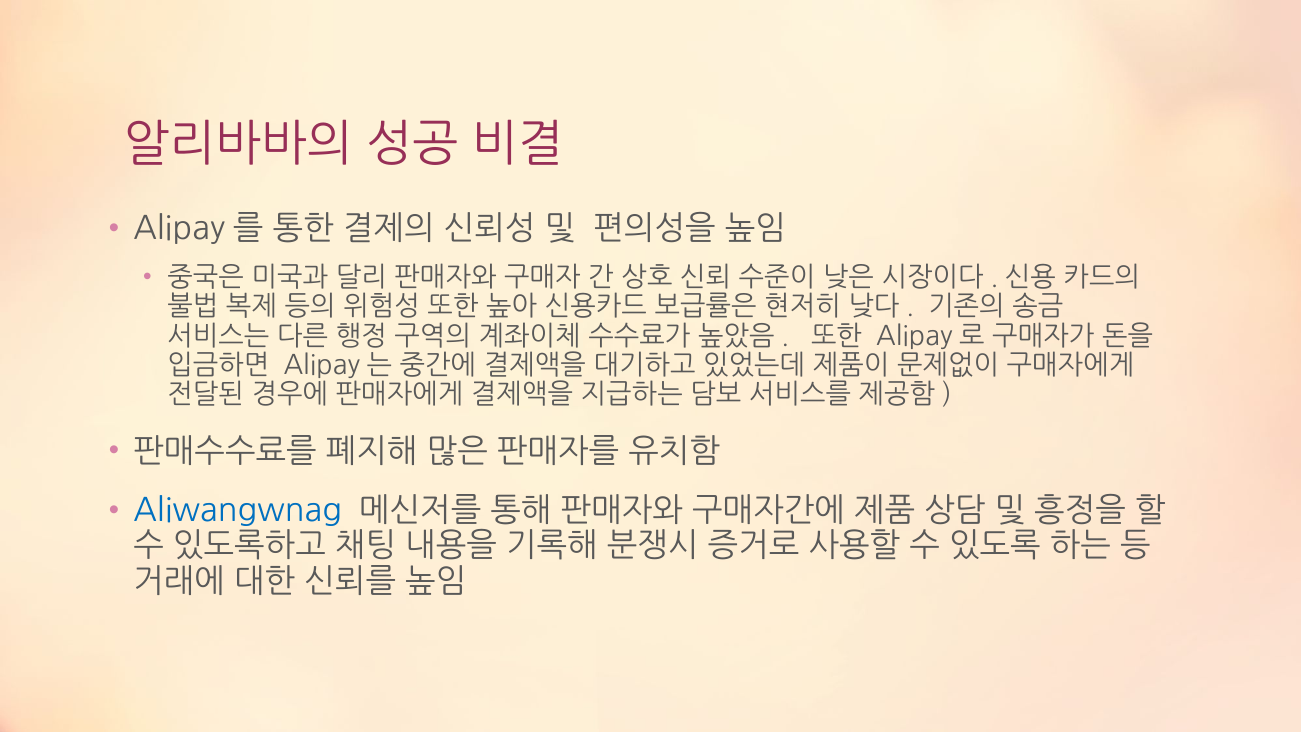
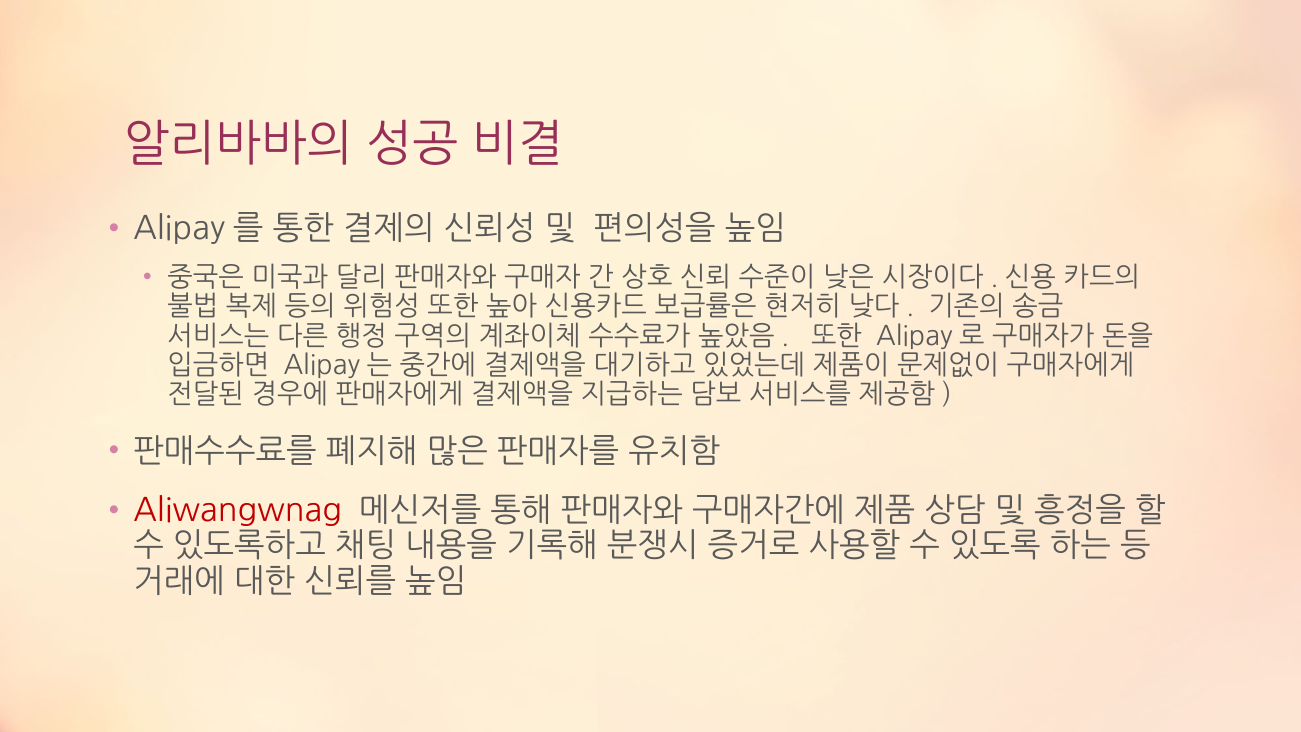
Aliwangwnag colour: blue -> red (238, 511)
